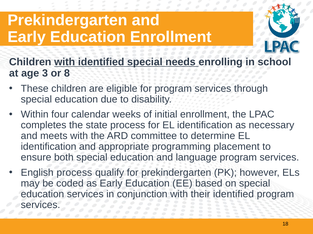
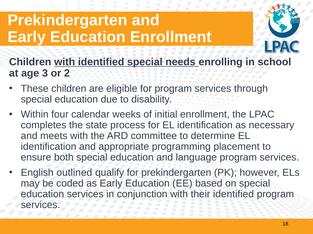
8: 8 -> 2 (67, 73)
English process: process -> outlined (74, 173)
